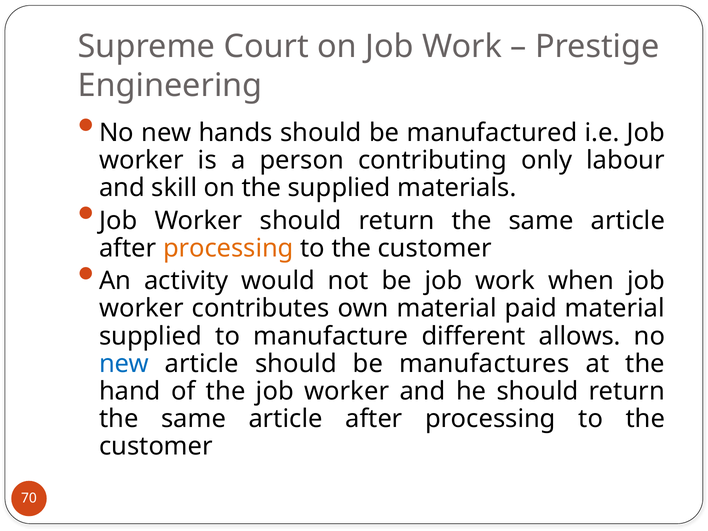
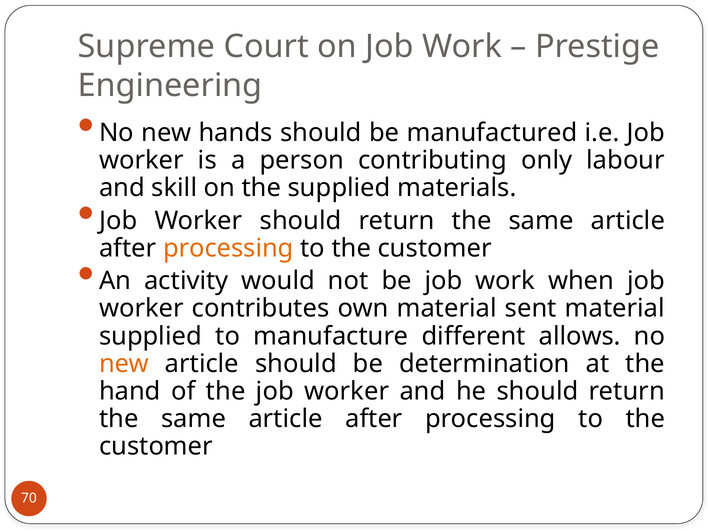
paid: paid -> sent (531, 309)
new colour: blue -> orange (124, 364)
manufactures: manufactures -> determination (484, 364)
